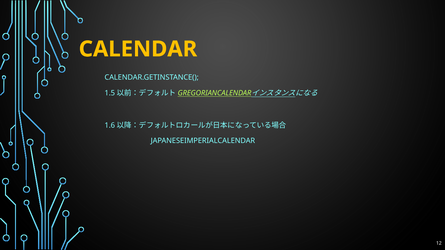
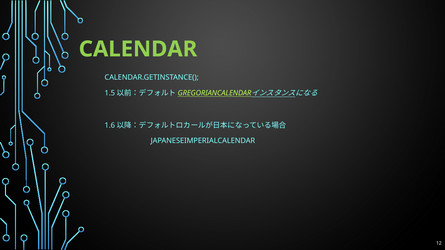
CALENDAR colour: yellow -> light green (138, 49)
